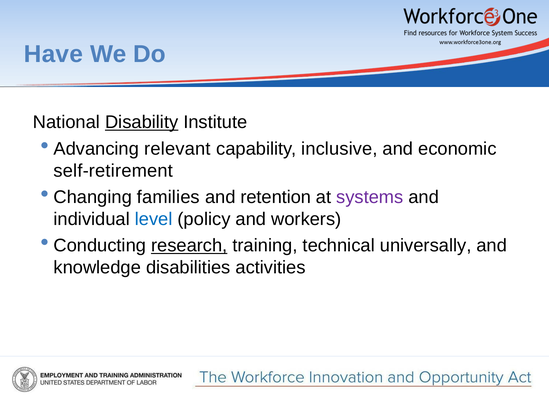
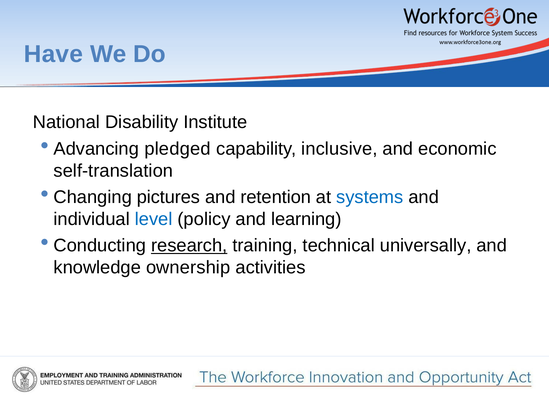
Disability underline: present -> none (142, 122)
relevant: relevant -> pledged (177, 149)
self-retirement: self-retirement -> self-translation (113, 171)
families: families -> pictures (168, 197)
systems colour: purple -> blue (370, 197)
workers: workers -> learning (306, 219)
disabilities: disabilities -> ownership (188, 268)
